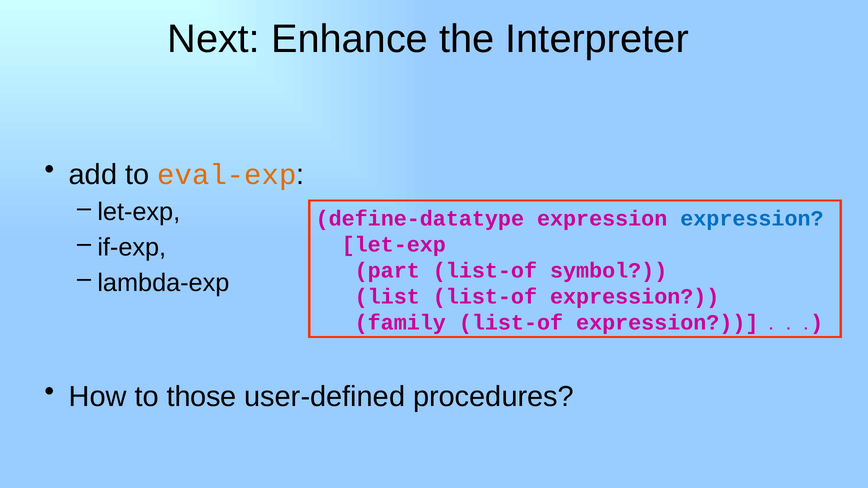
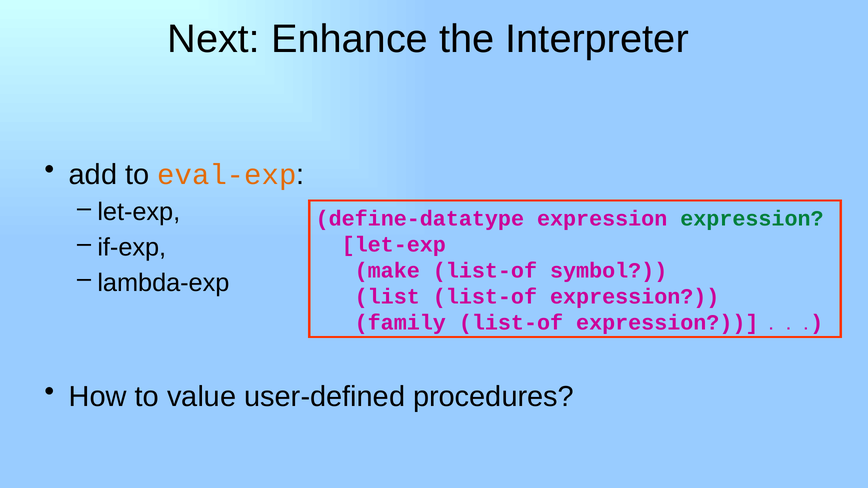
expression colour: blue -> green (752, 218)
part: part -> make (387, 271)
those: those -> value (202, 397)
